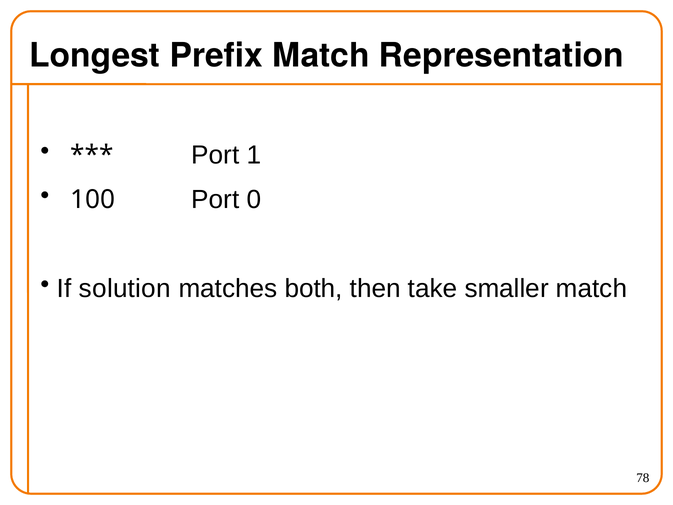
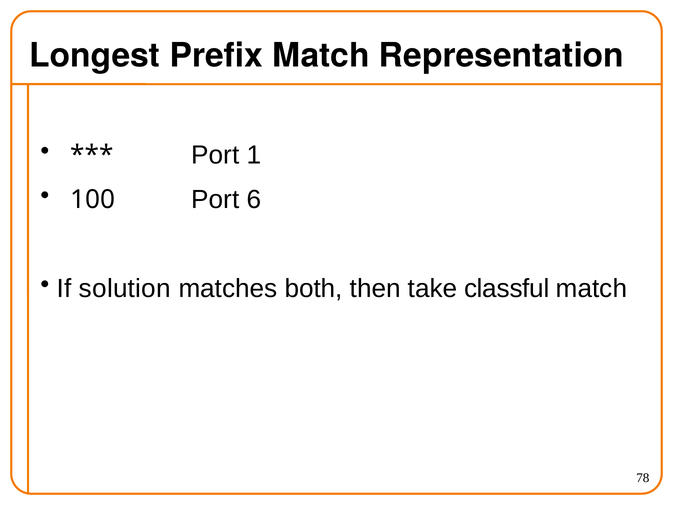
0: 0 -> 6 (254, 200)
smaller: smaller -> classful (507, 289)
